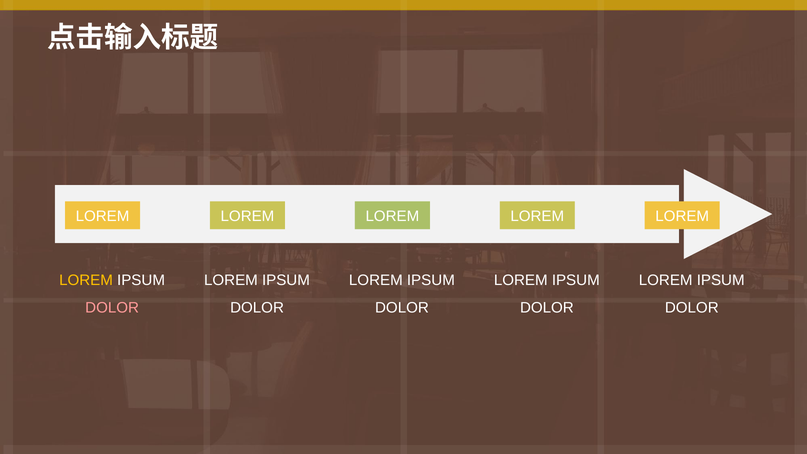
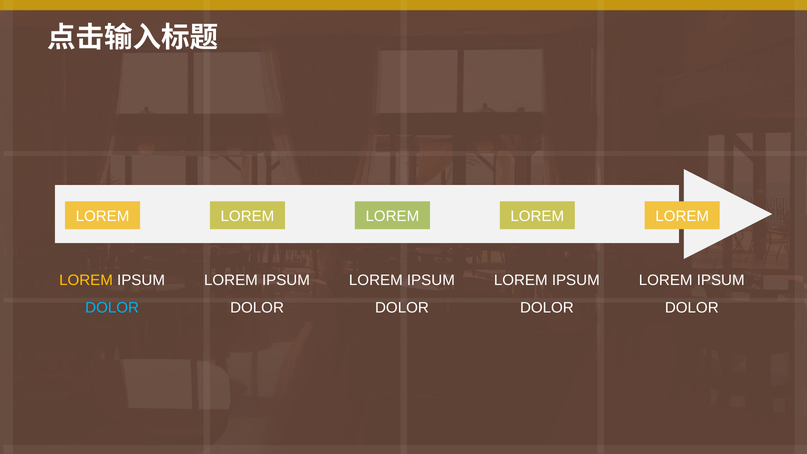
DOLOR colour: pink -> light blue (112, 307)
